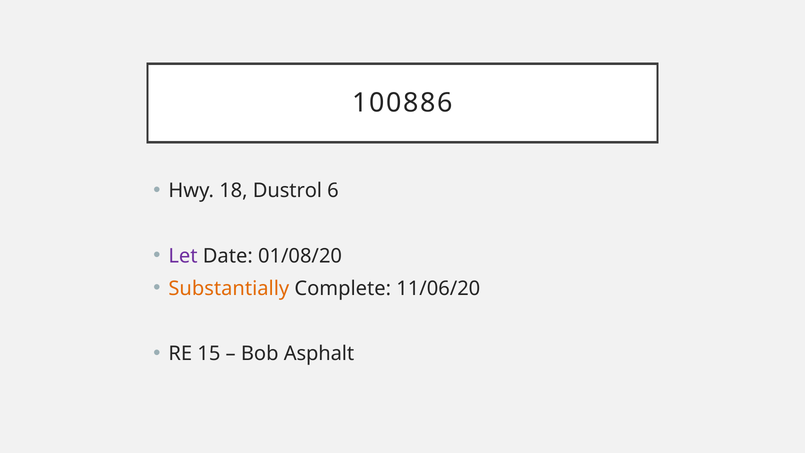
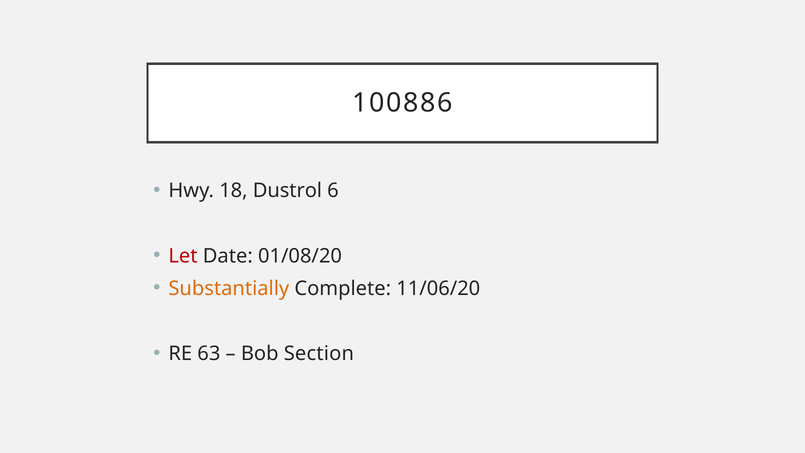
Let colour: purple -> red (183, 256)
15: 15 -> 63 (209, 353)
Asphalt: Asphalt -> Section (319, 353)
